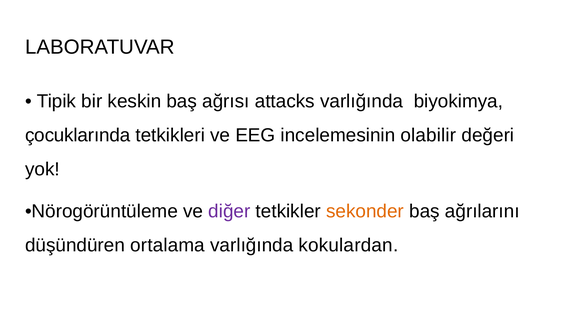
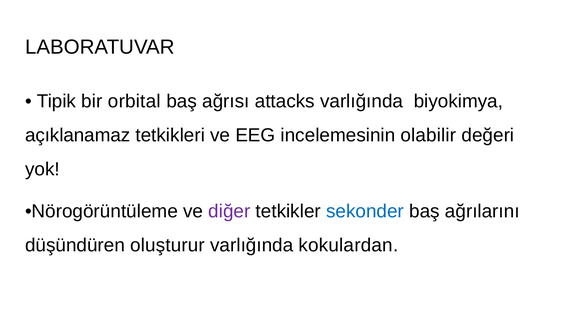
keskin: keskin -> orbital (134, 101)
çocuklarında: çocuklarında -> açıklanamaz (78, 135)
sekonder colour: orange -> blue (365, 211)
ortalama: ortalama -> oluşturur (168, 246)
